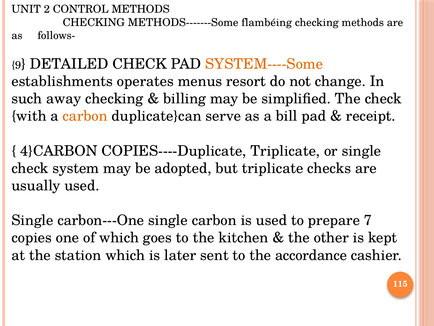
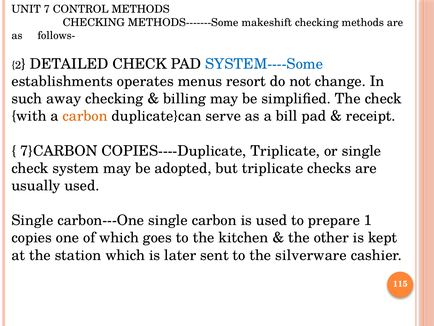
2: 2 -> 7 (47, 9)
flambéing: flambéing -> makeshift (267, 22)
9: 9 -> 2 (16, 65)
SYSTEM----Some colour: orange -> blue (264, 64)
4}CARBON: 4}CARBON -> 7}CARBON (59, 151)
7: 7 -> 1 (368, 220)
accordance: accordance -> silverware (311, 255)
